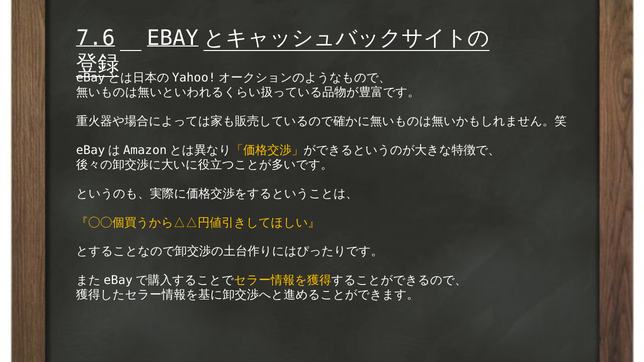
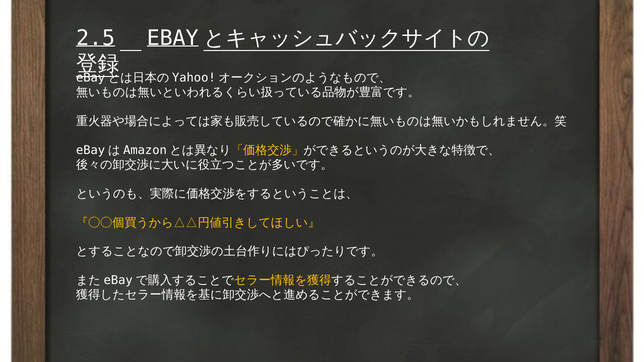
7.6: 7.6 -> 2.5 (96, 38)
